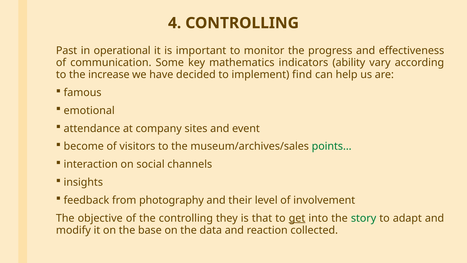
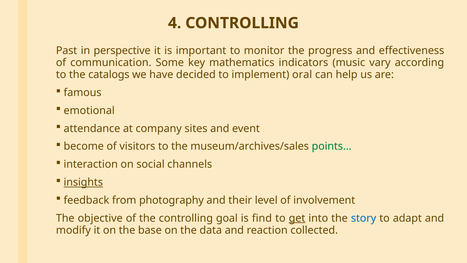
operational: operational -> perspective (122, 51)
ability: ability -> music (349, 63)
increase: increase -> catalogs (109, 75)
find: find -> oral (302, 75)
insights underline: none -> present (83, 182)
they: they -> goal (227, 218)
that: that -> find (262, 218)
story colour: green -> blue (364, 218)
